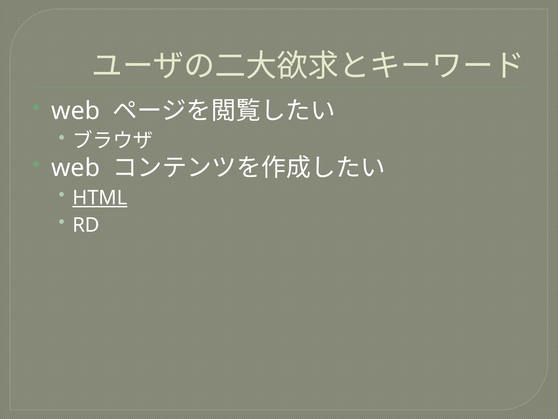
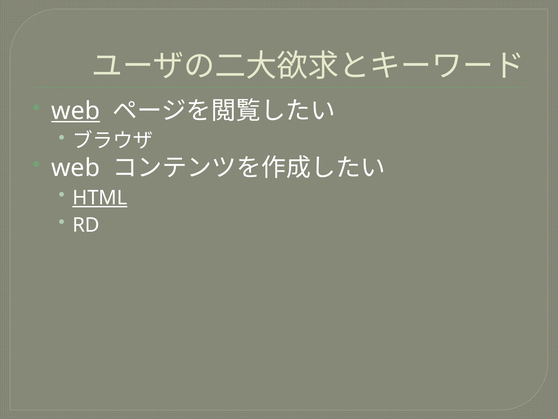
web underline: none -> present (76, 111)
